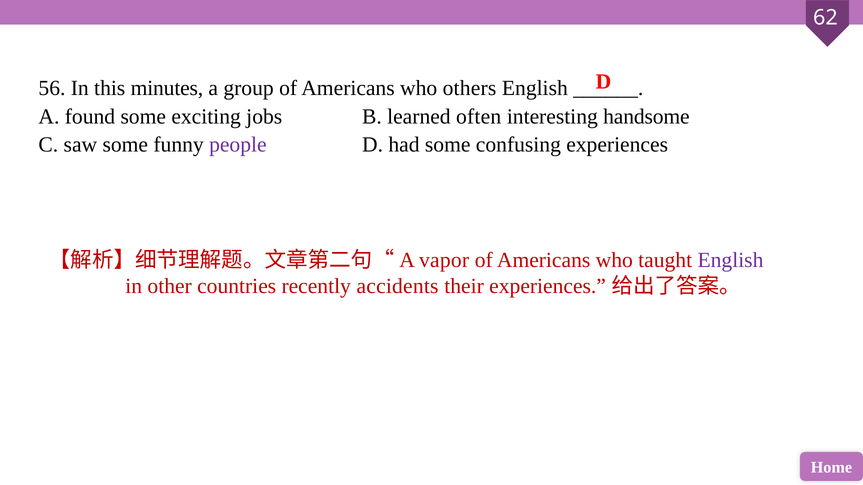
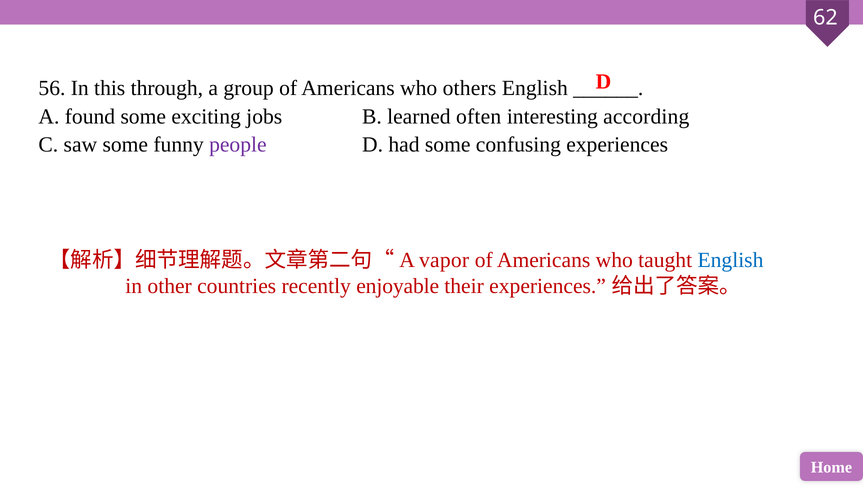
minutes: minutes -> through (167, 88)
handsome: handsome -> according (646, 117)
English colour: purple -> blue (730, 260)
accidents: accidents -> enjoyable (398, 286)
